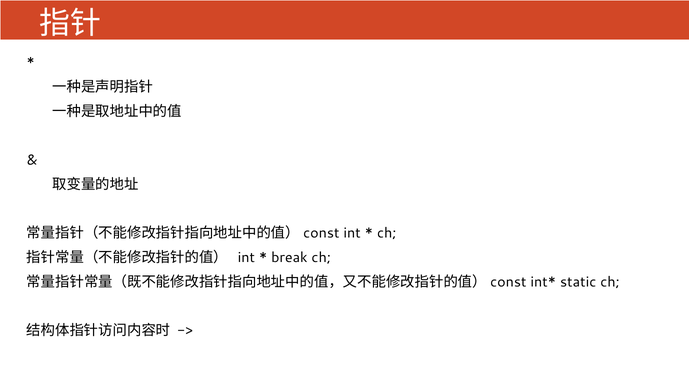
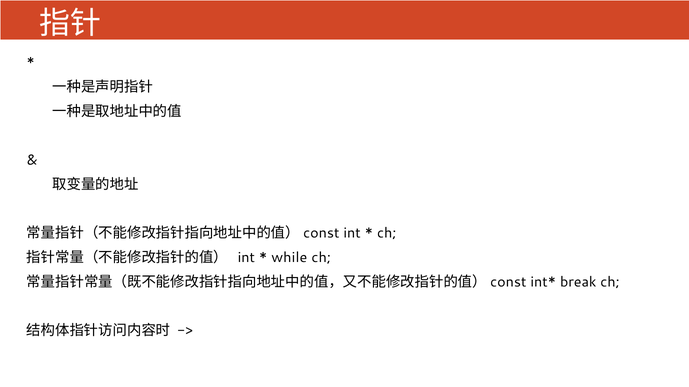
break: break -> while (289, 258)
static: static -> break (578, 282)
